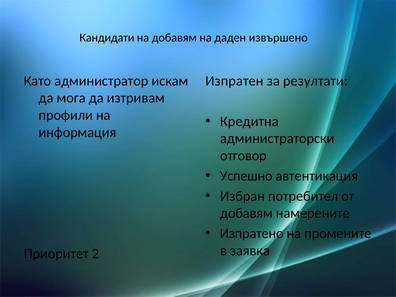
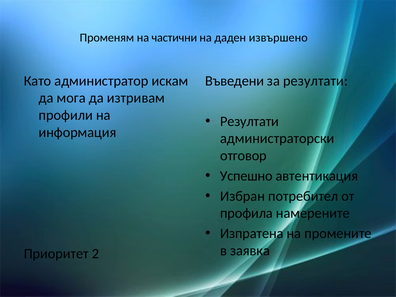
Кандидати: Кандидати -> Променям (107, 38)
на добавям: добавям -> частични (174, 38)
Изпратен: Изпратен -> Въведени (235, 81)
Кредитна: Кредитна -> Резултати (250, 121)
добавям: добавям -> профила (246, 213)
Изпратено: Изпратено -> Изпратена (252, 233)
